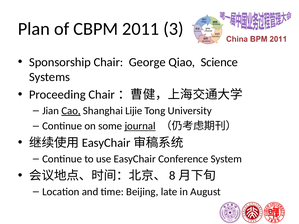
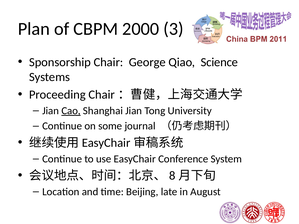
2011: 2011 -> 2000 (141, 29)
Shanghai Lijie: Lijie -> Jian (134, 111)
journal underline: present -> none (140, 126)
